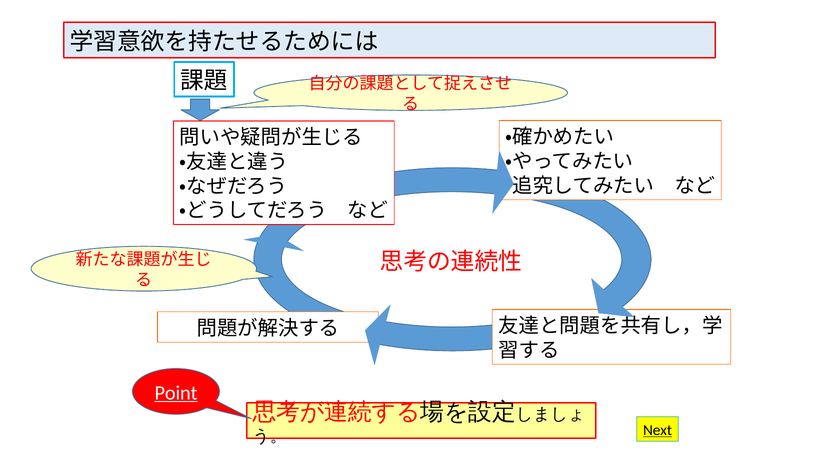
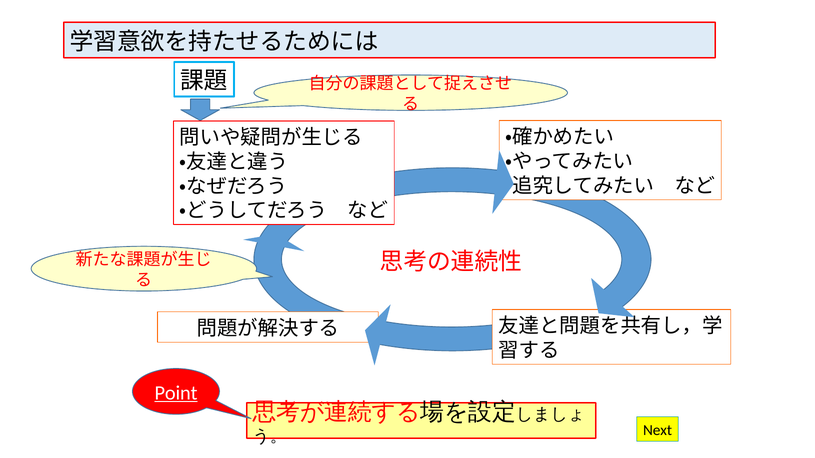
Next underline: present -> none (658, 431)
